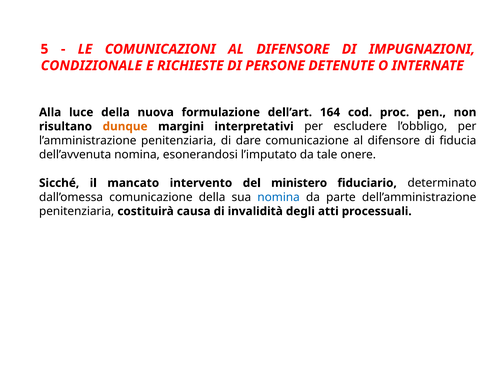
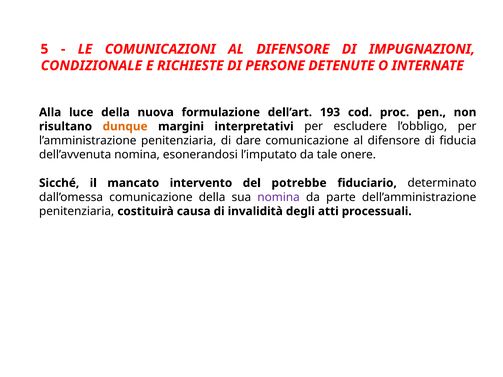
164: 164 -> 193 (330, 112)
ministero: ministero -> potrebbe (299, 183)
nomina colour: blue -> purple (279, 197)
